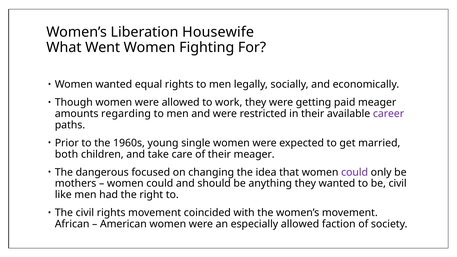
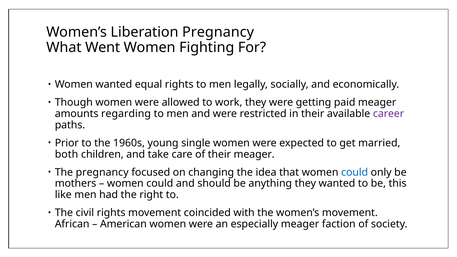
Liberation Housewife: Housewife -> Pregnancy (218, 32)
The dangerous: dangerous -> pregnancy (102, 172)
could colour: purple -> blue (355, 172)
be civil: civil -> this (398, 184)
especially allowed: allowed -> meager (300, 224)
